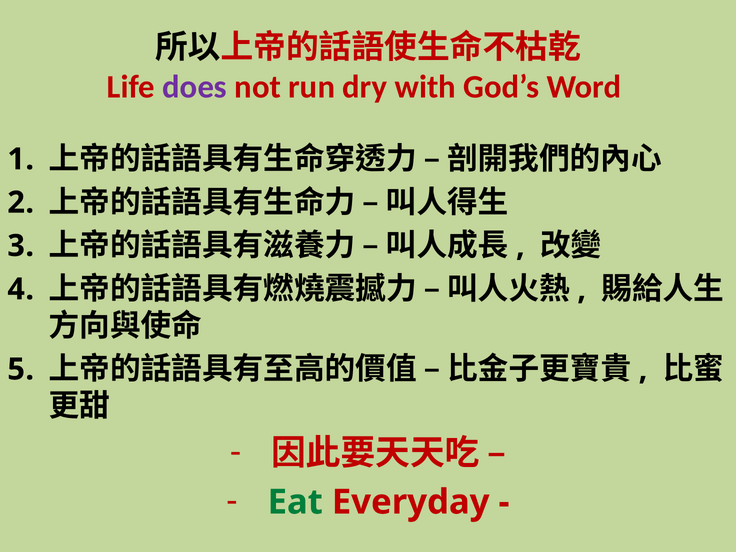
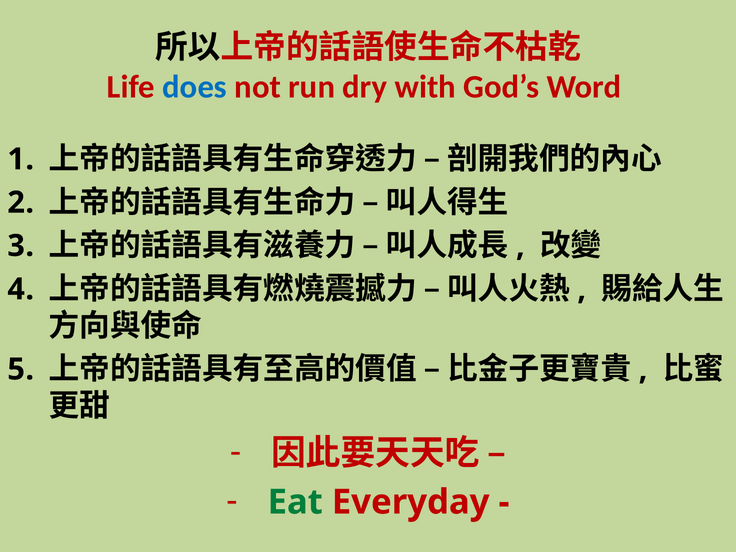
does colour: purple -> blue (195, 87)
